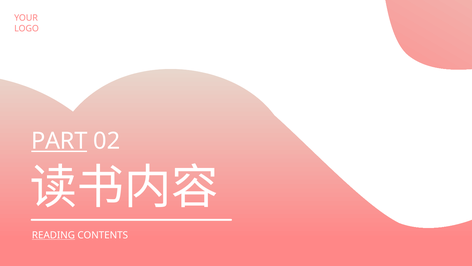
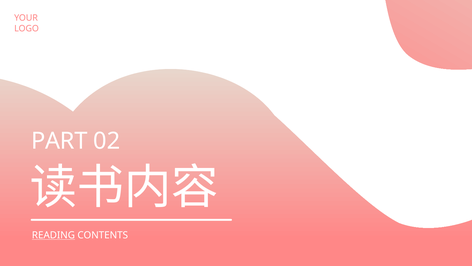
PART underline: present -> none (59, 141)
